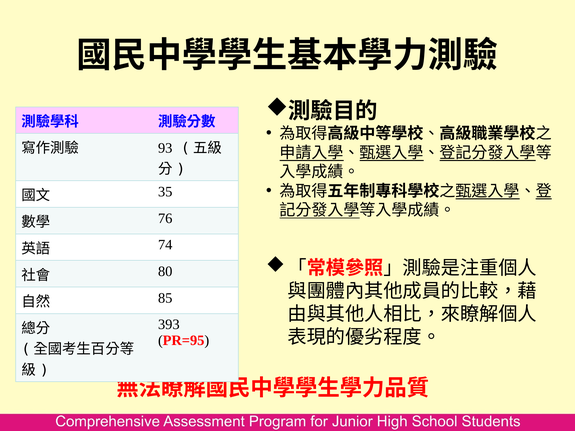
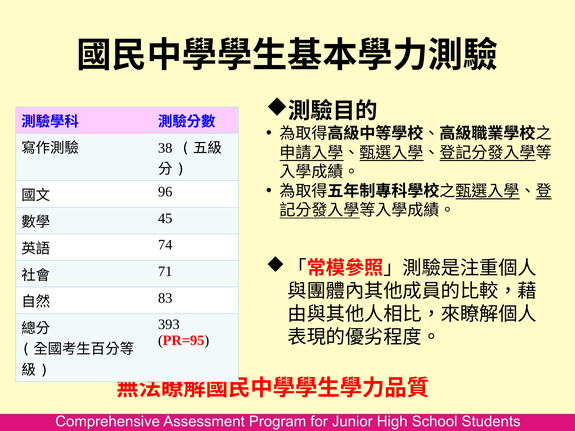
93: 93 -> 38 (165, 148)
35: 35 -> 96 (165, 192)
76: 76 -> 45 (165, 218)
80: 80 -> 71 (165, 272)
85: 85 -> 83 (165, 298)
